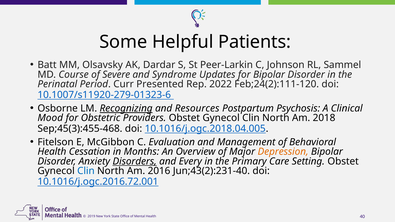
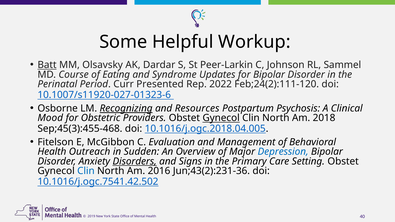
Patients: Patients -> Workup (254, 42)
Batt underline: none -> present (47, 65)
Severe: Severe -> Eating (116, 75)
10.1007/s11920-279-01323-6: 10.1007/s11920-279-01323-6 -> 10.1007/s11920-027-01323-6 (104, 95)
Gynecol underline: none -> present (221, 118)
Cessation: Cessation -> Outreach (90, 152)
Months: Months -> Sudden (142, 152)
Depression colour: orange -> blue (283, 152)
Every: Every -> Signs (190, 161)
Jun;43(2):231-40: Jun;43(2):231-40 -> Jun;43(2):231-36 (211, 171)
10.1016/j.ogc.2016.72.001: 10.1016/j.ogc.2016.72.001 -> 10.1016/j.ogc.7541.42.502 (98, 182)
